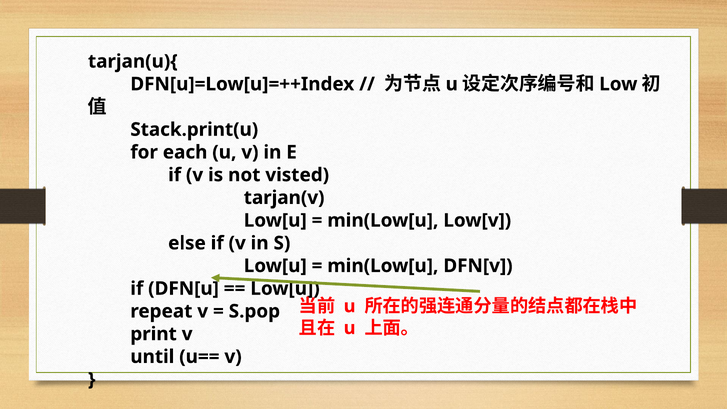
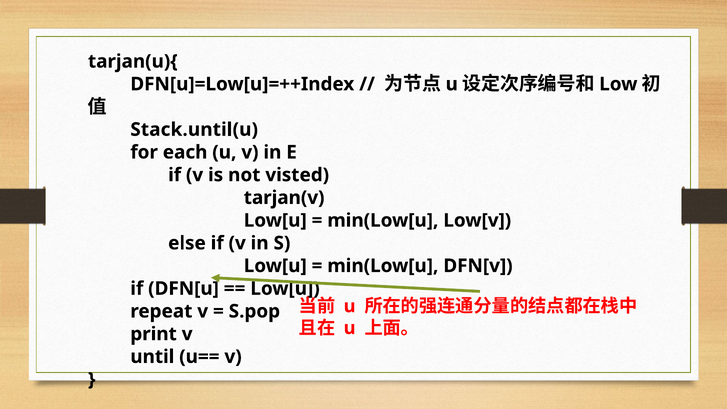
Stack.print(u: Stack.print(u -> Stack.until(u (194, 130)
